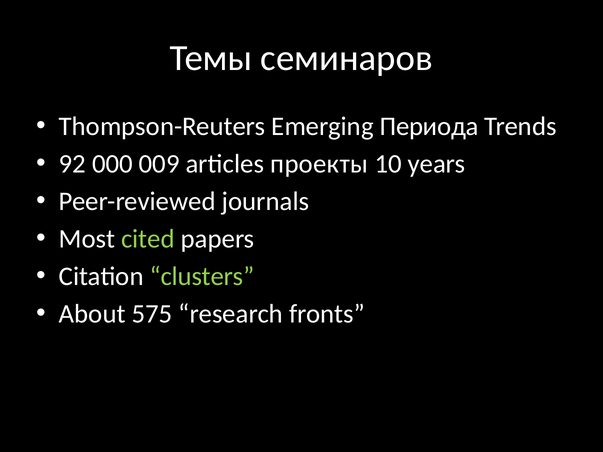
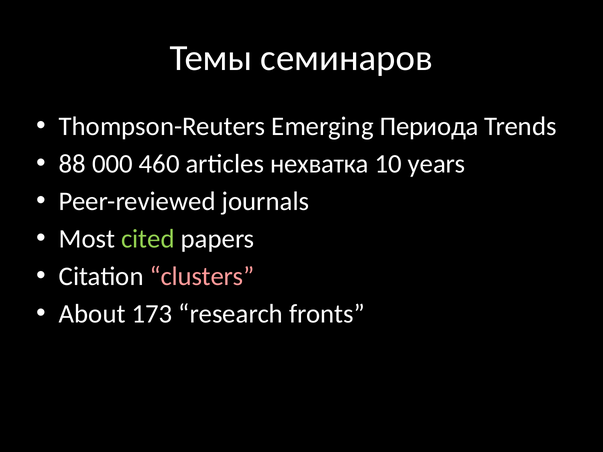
92: 92 -> 88 (72, 164)
009: 009 -> 460 (159, 164)
проекты: проекты -> нехватка (319, 164)
clusters colour: light green -> pink (202, 277)
575: 575 -> 173 (152, 314)
